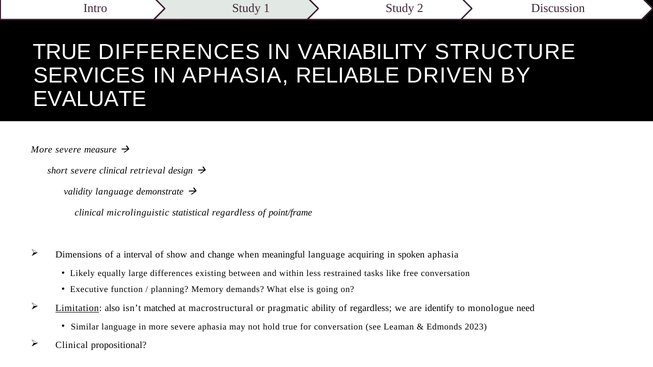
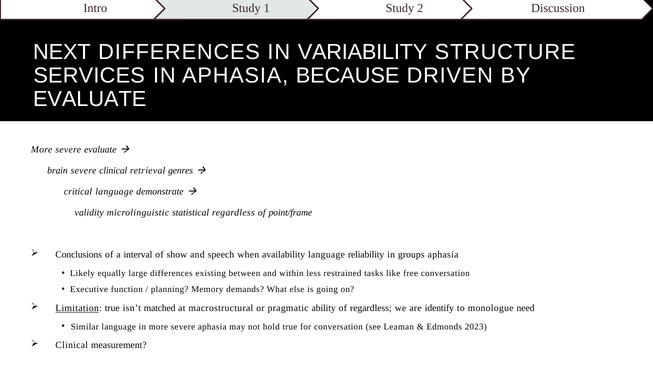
TRUE: TRUE -> NEXT (62, 52)
RELIABLE: RELIABLE -> BECAUSE (348, 76)
severe measure: measure -> evaluate (100, 150)
short: short -> brain (58, 171)
design: design -> genres (181, 171)
validity: validity -> critical (78, 192)
clinical: clinical -> validity (89, 213)
Dimensions: Dimensions -> Conclusions (79, 255)
change: change -> speech (221, 255)
meaningful: meaningful -> availability (284, 255)
acquiring: acquiring -> reliability (366, 255)
spoken: spoken -> groups (411, 255)
Limitation also: also -> true (112, 308)
propositional: propositional -> measurement (119, 346)
